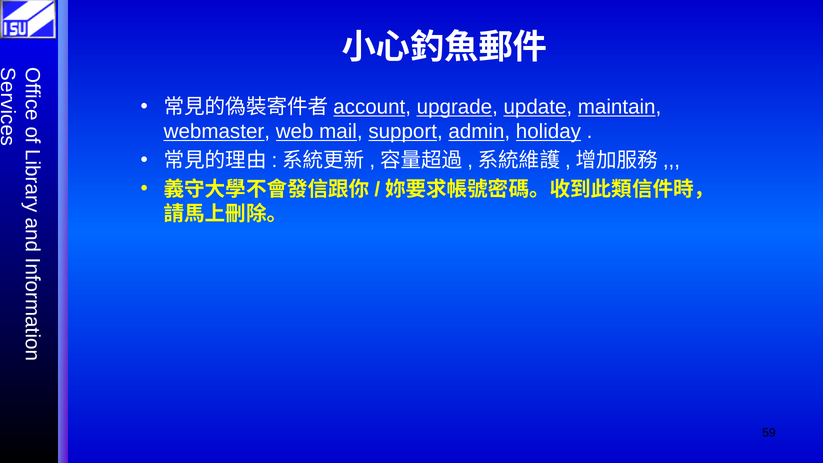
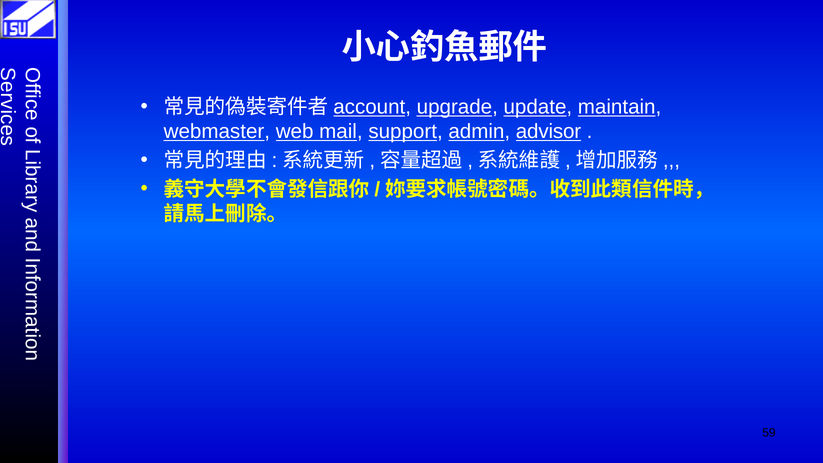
holiday: holiday -> advisor (549, 132)
